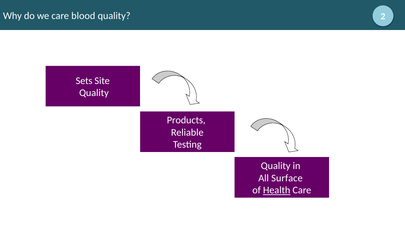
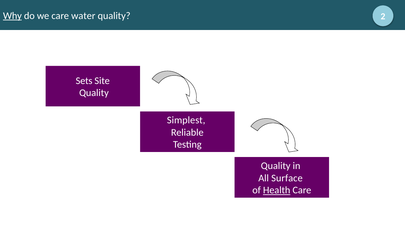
Why underline: none -> present (12, 16)
blood: blood -> water (83, 16)
Products: Products -> Simplest (186, 120)
